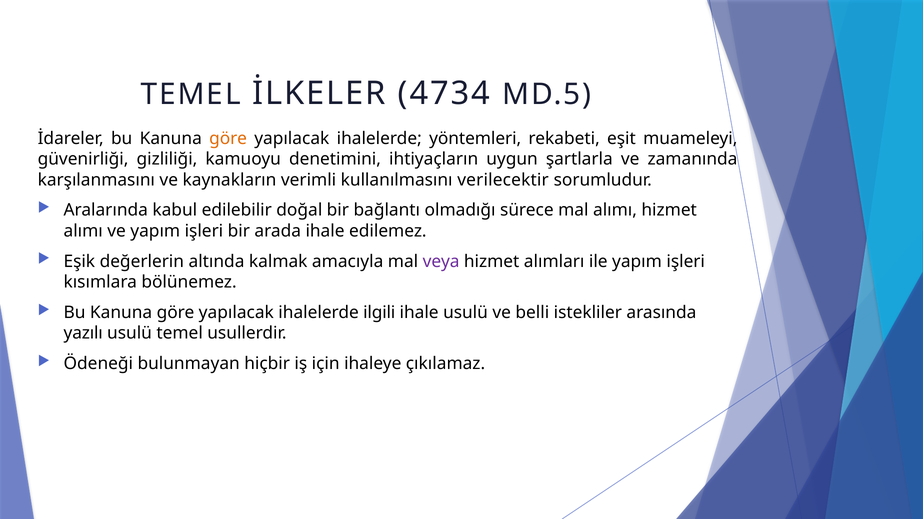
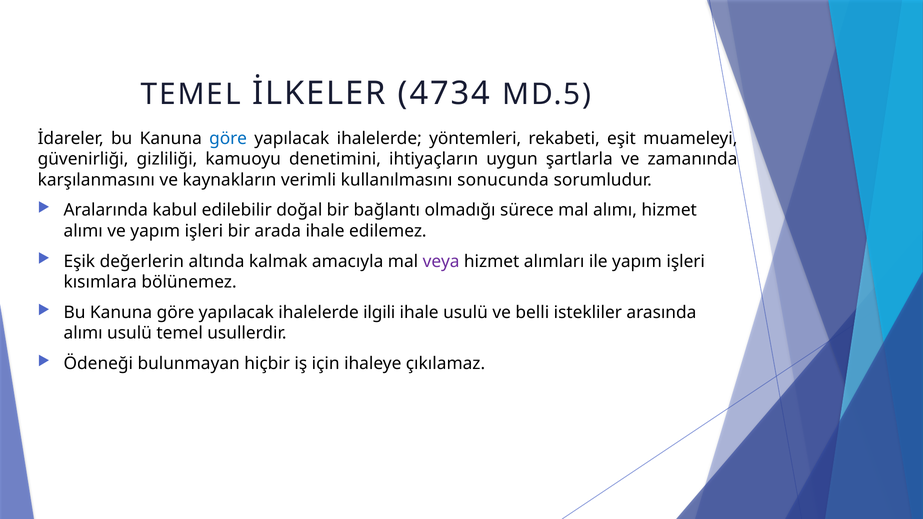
göre colour: orange -> blue (228, 138)
verilecektir: verilecektir -> sonucunda (503, 180)
yazılı: yazılı -> alımı (83, 333)
